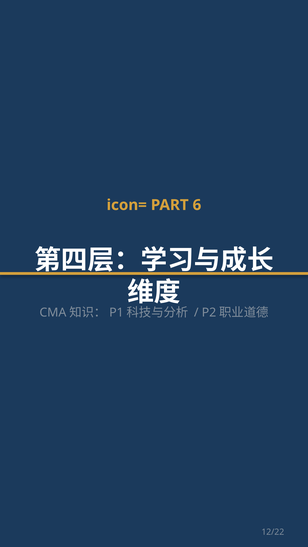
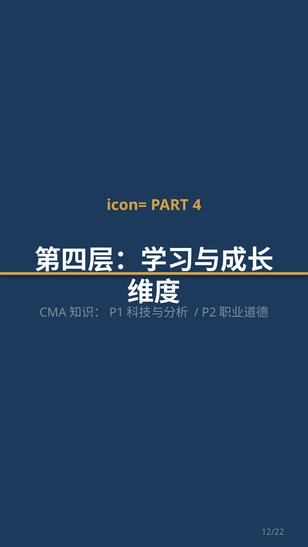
6: 6 -> 4 (197, 205)
